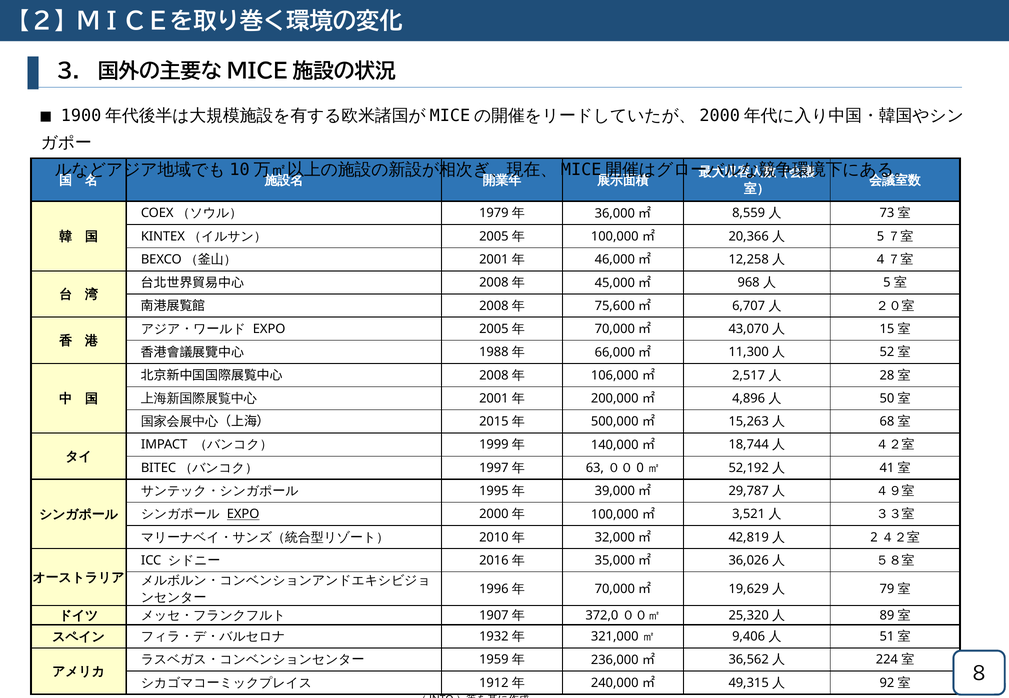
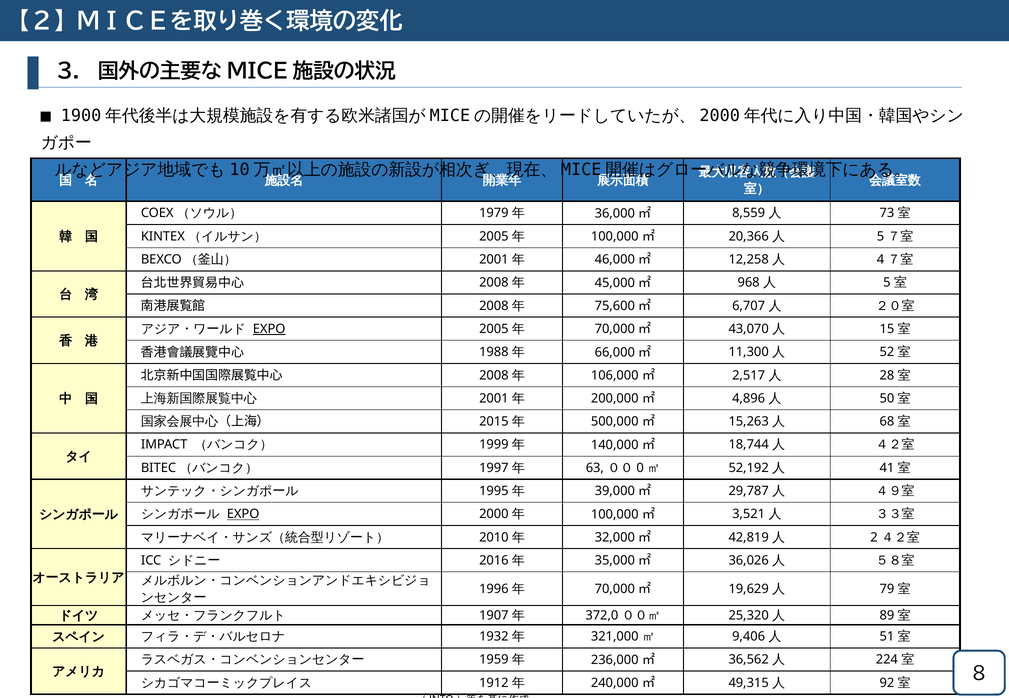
EXPO underline: none -> present (269, 329)
